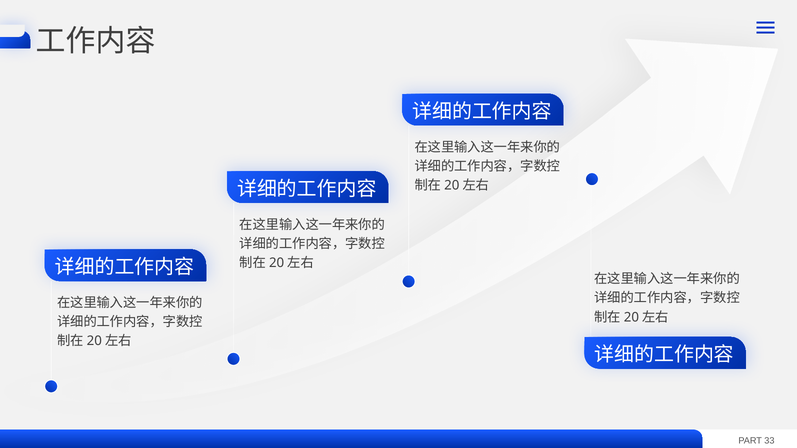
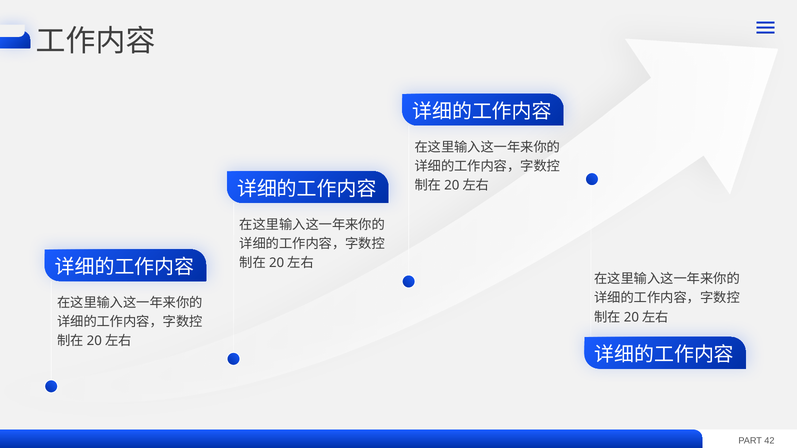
33: 33 -> 42 (769, 441)
